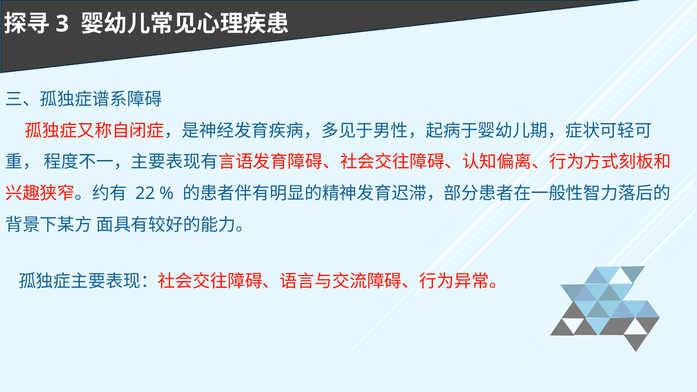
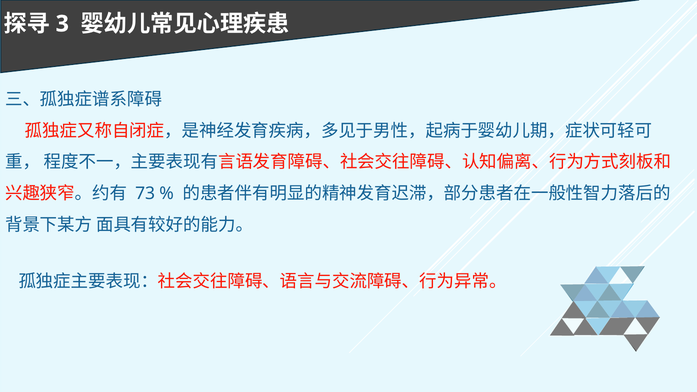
22: 22 -> 73 (145, 194)
